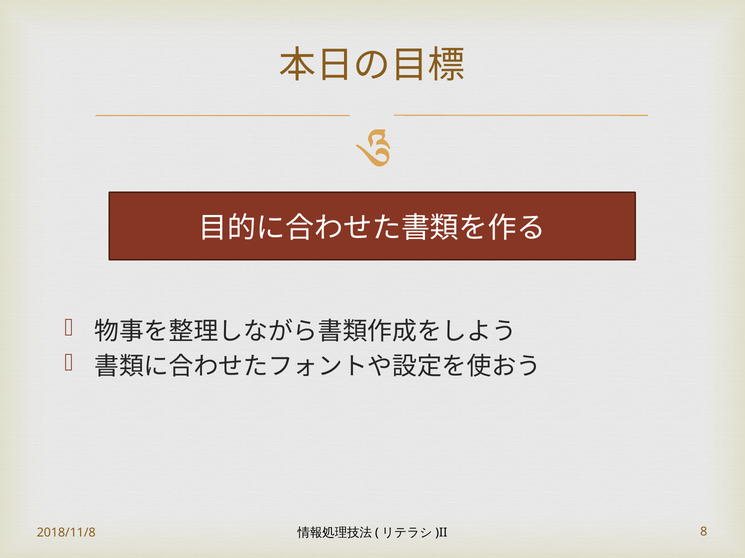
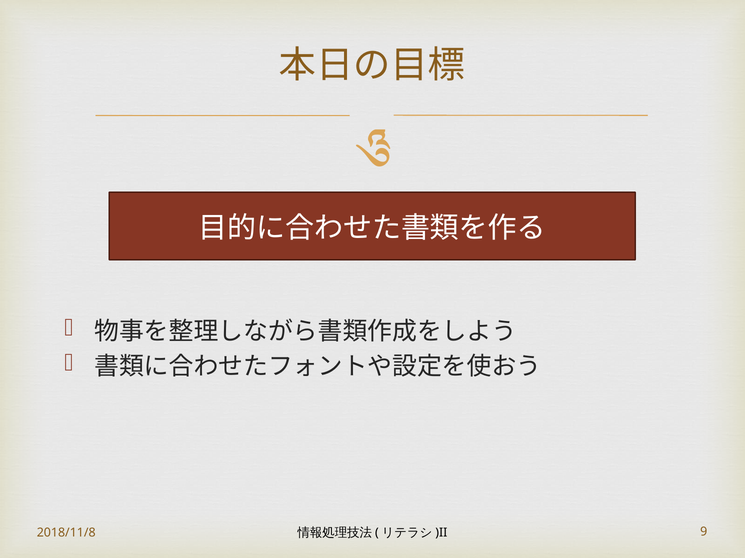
8: 8 -> 9 (704, 532)
